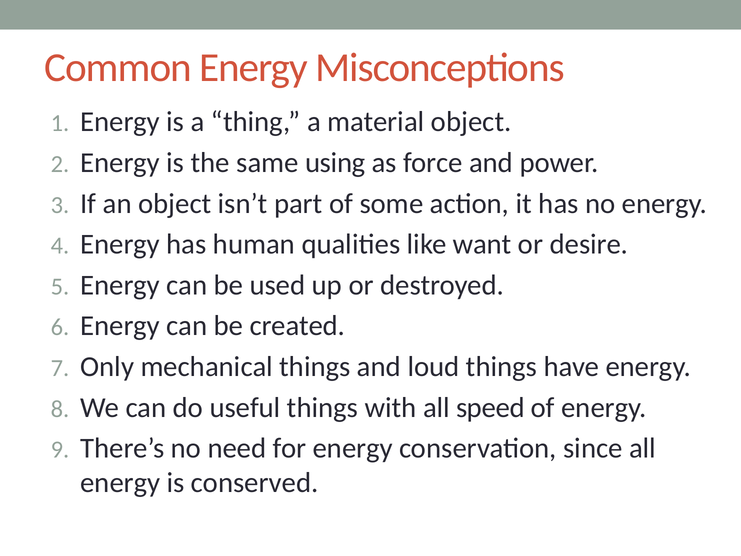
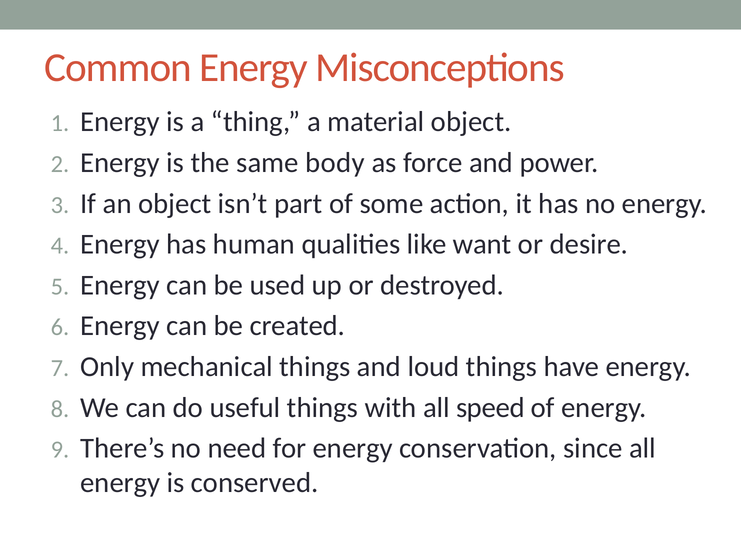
using: using -> body (335, 163)
